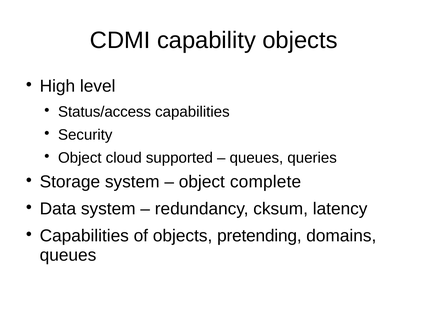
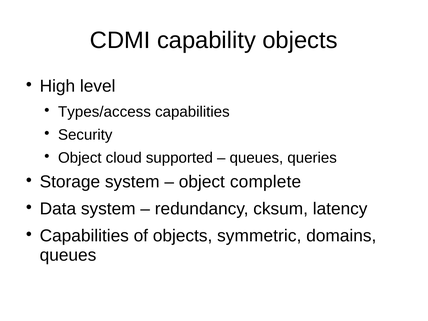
Status/access: Status/access -> Types/access (104, 112)
pretending: pretending -> symmetric (259, 236)
